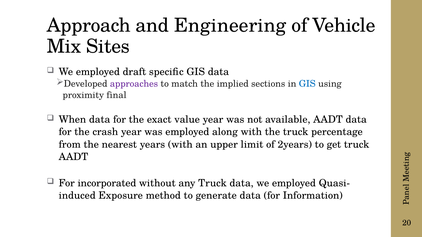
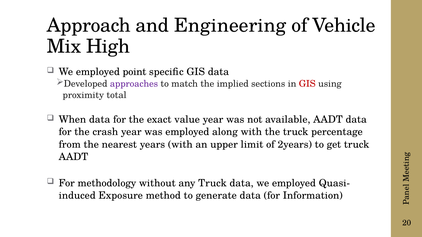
Sites: Sites -> High (108, 46)
draft: draft -> point (134, 72)
GIS colour: blue -> red (307, 84)
final: final -> total (117, 95)
incorporated: incorporated -> methodology (107, 183)
